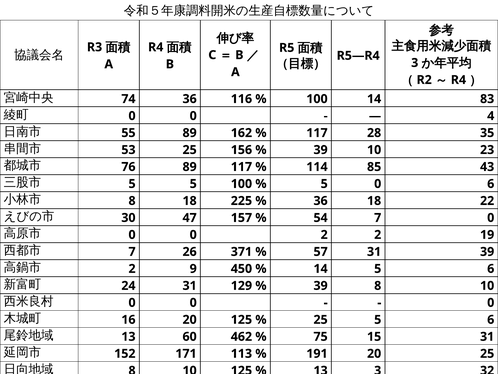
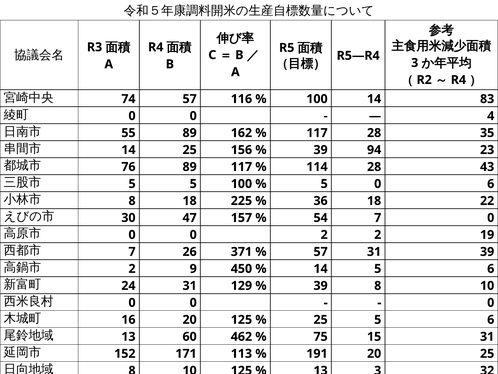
74 36: 36 -> 57 (190, 99)
53: 53 -> 14 (128, 150)
39 10: 10 -> 94 (374, 150)
114 85: 85 -> 28 (374, 167)
